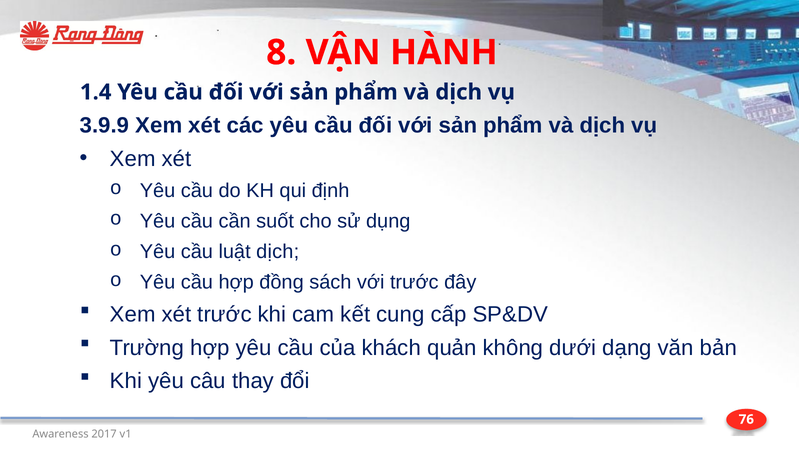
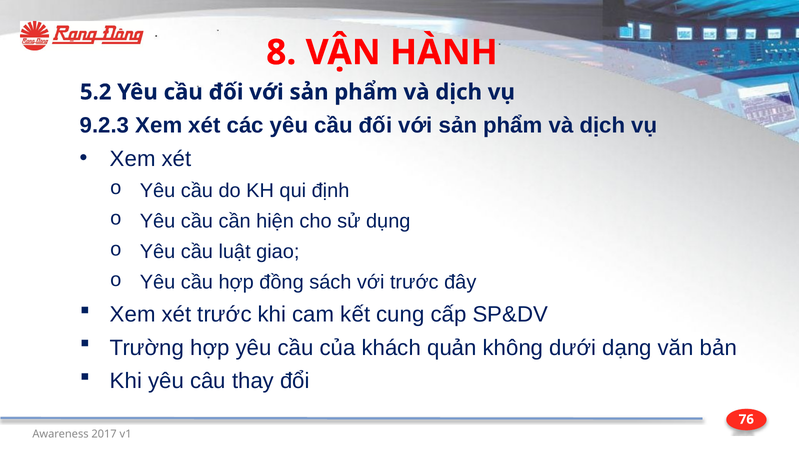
1.4: 1.4 -> 5.2 (96, 92)
3.9.9: 3.9.9 -> 9.2.3 (105, 126)
suốt: suốt -> hiện (275, 221)
luật dịch: dịch -> giao (278, 252)
